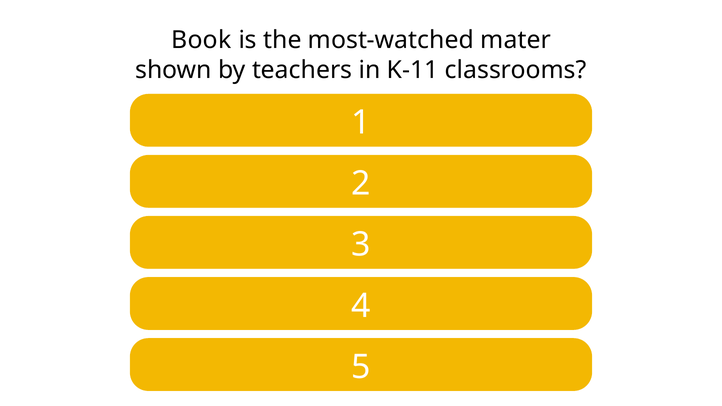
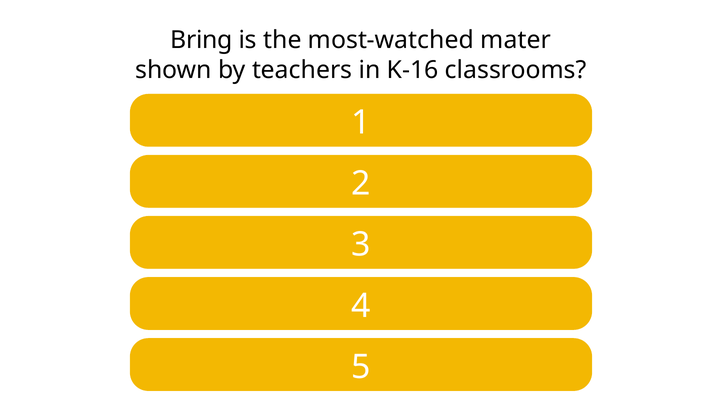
Book: Book -> Bring (202, 40)
K-11: K-11 -> K-16 (413, 70)
